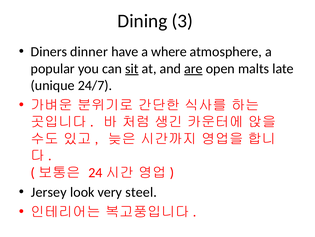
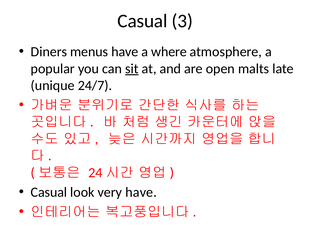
Dining: Dining -> Casual (142, 21)
dinner: dinner -> menus (89, 52)
are underline: present -> none (193, 68)
Jersey: Jersey -> Casual (49, 192)
very steel: steel -> have (141, 192)
